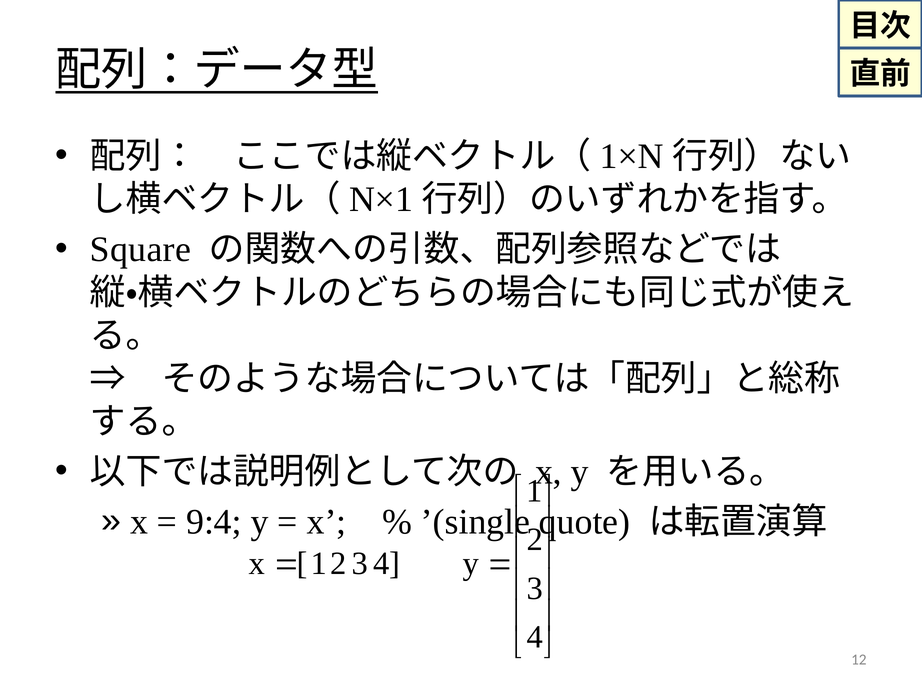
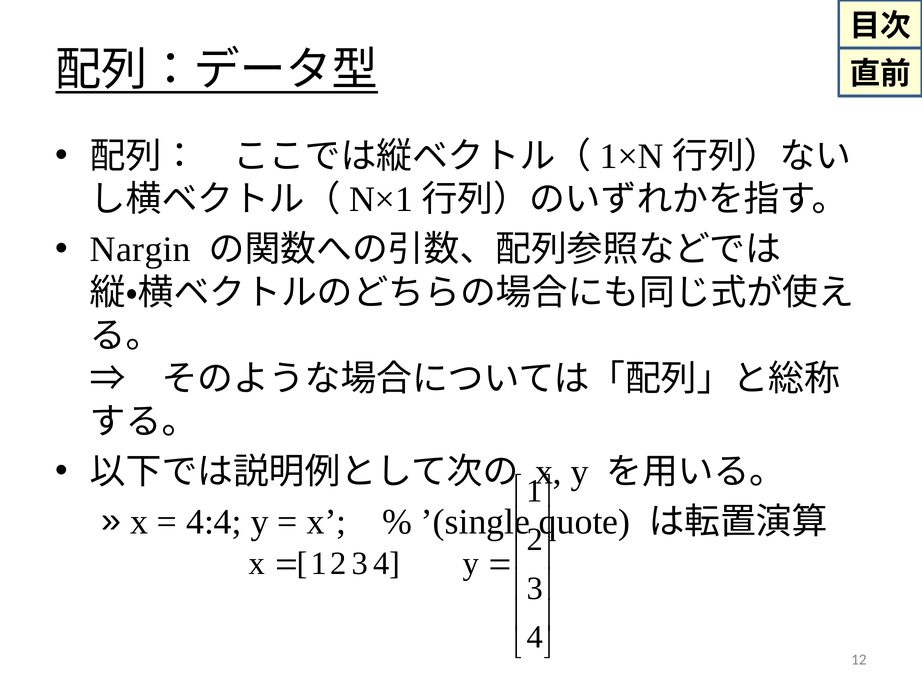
Square: Square -> Nargin (140, 250)
9:4: 9:4 -> 4:4 (214, 523)
